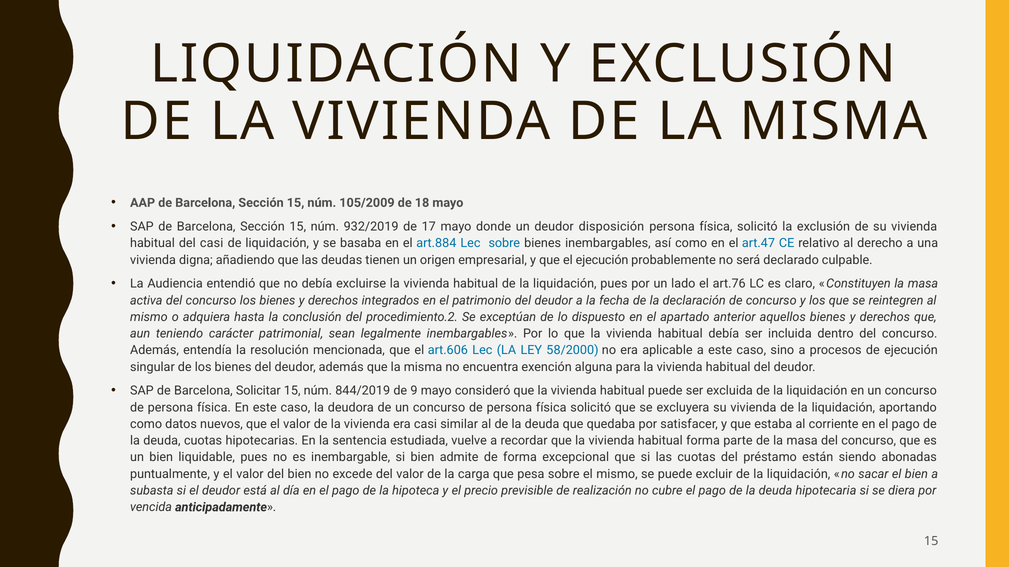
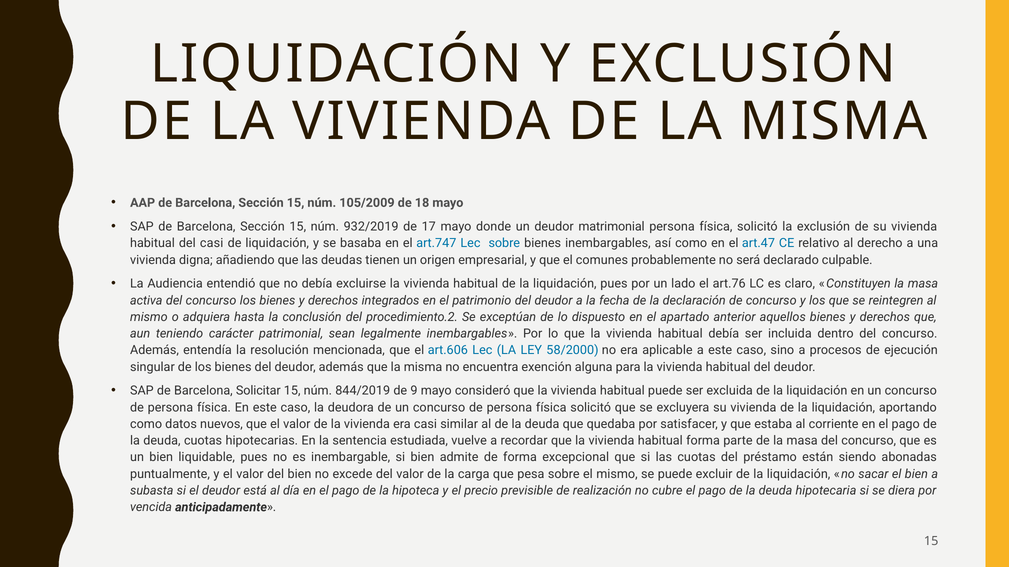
disposición: disposición -> matrimonial (612, 227)
art.884: art.884 -> art.747 (436, 244)
el ejecución: ejecución -> comunes (602, 260)
